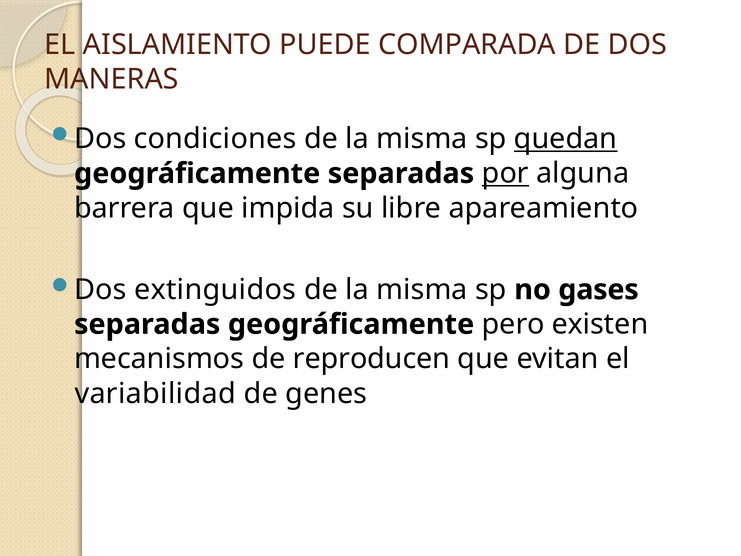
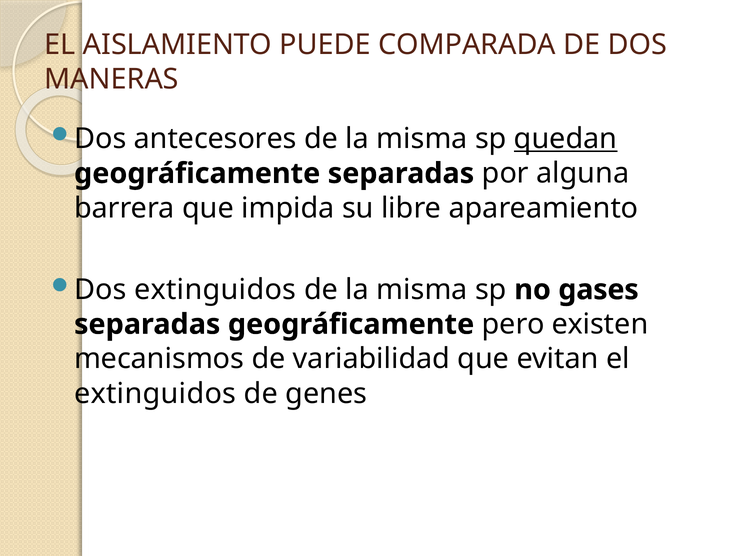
condiciones: condiciones -> antecesores (215, 139)
por underline: present -> none (505, 173)
reproducen: reproducen -> variabilidad (371, 359)
variabilidad: variabilidad -> extinguidos (155, 393)
